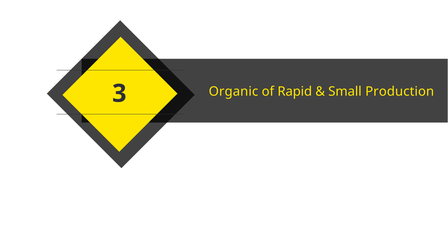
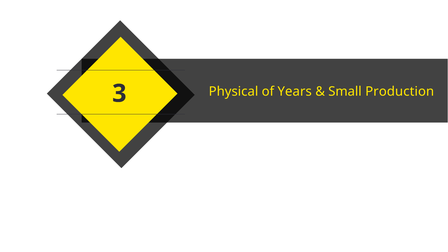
Organic: Organic -> Physical (234, 92)
Rapid: Rapid -> Years (295, 92)
